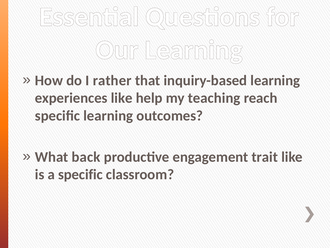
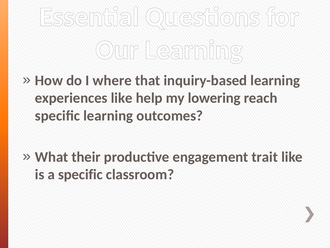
rather: rather -> where (112, 80)
teaching: teaching -> lowering (214, 98)
back: back -> their (86, 157)
